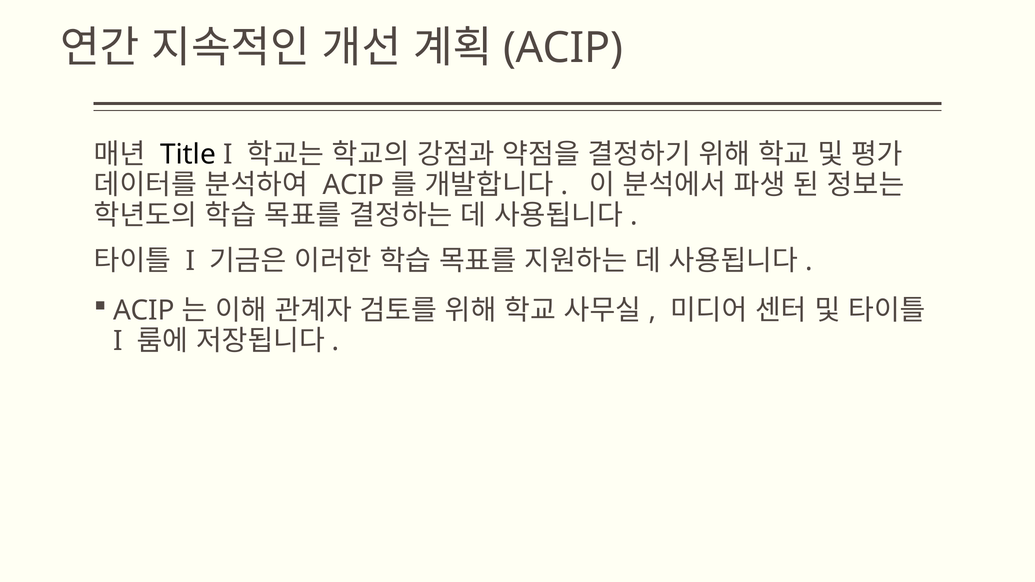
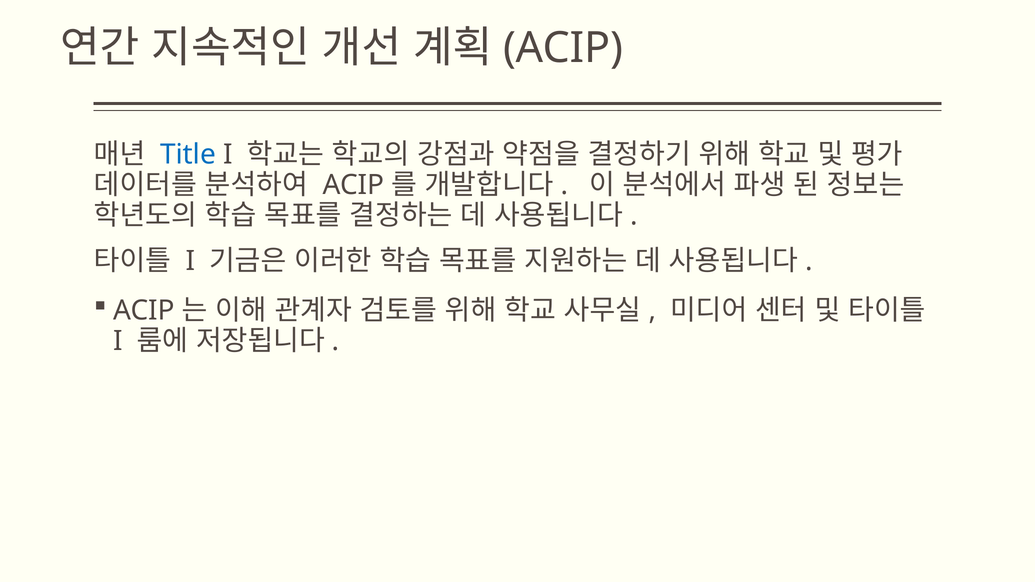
Title colour: black -> blue (188, 155)
